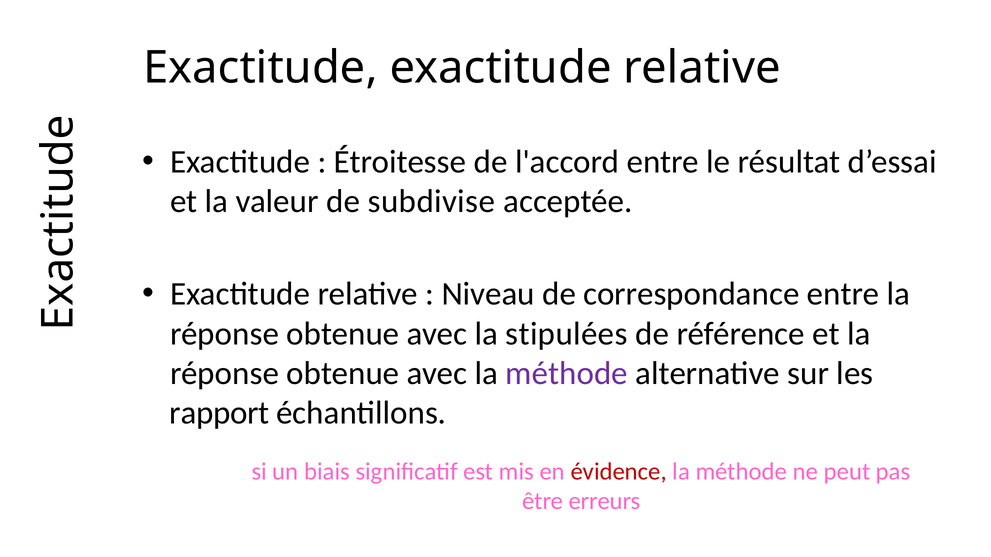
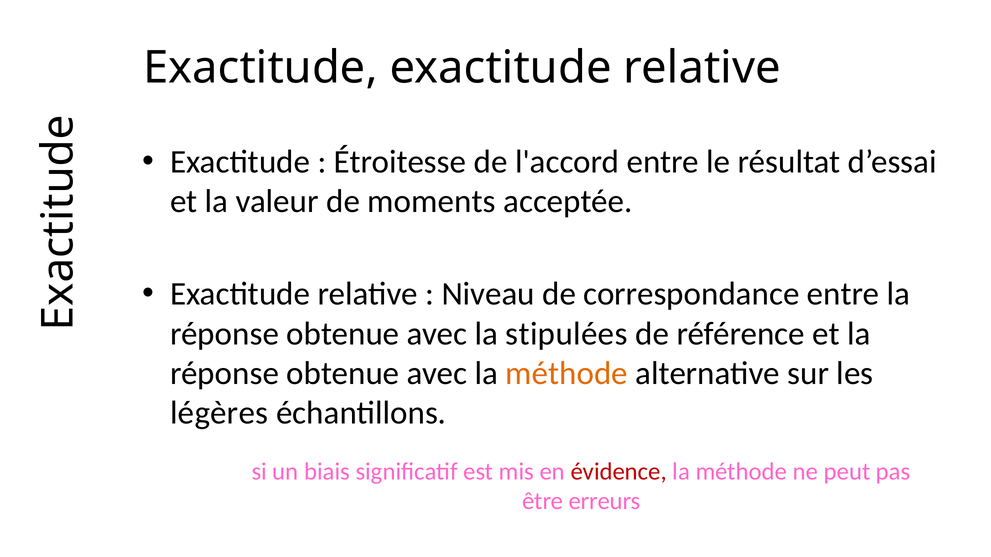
subdivise: subdivise -> moments (432, 202)
méthode colour: purple -> orange (567, 374)
rapport: rapport -> légères (219, 413)
